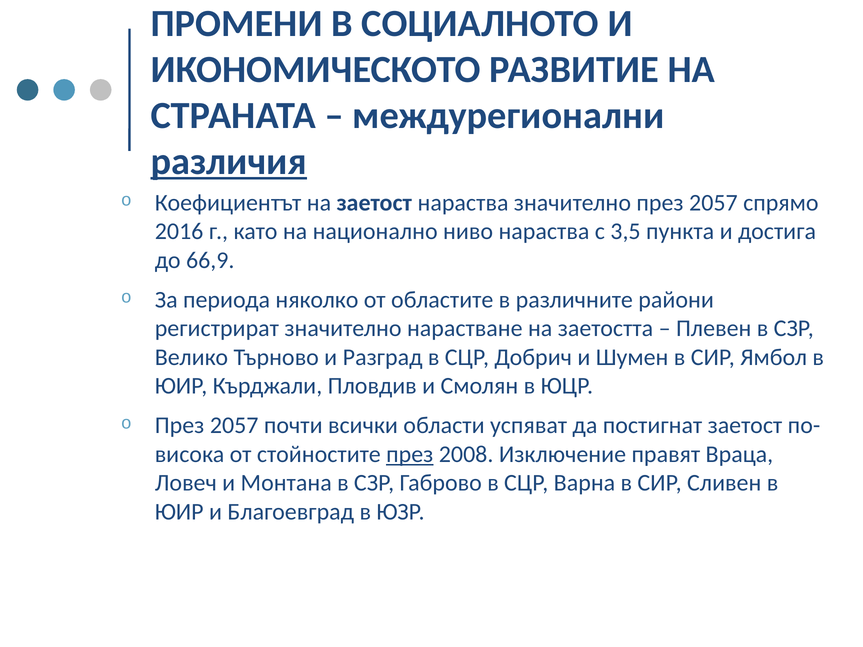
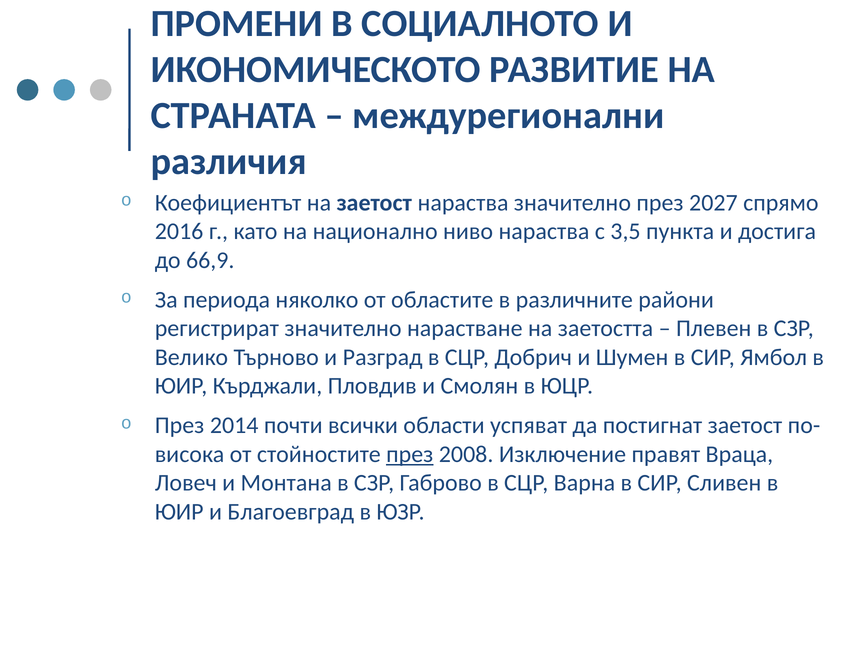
различия underline: present -> none (229, 162)
значително през 2057: 2057 -> 2027 (713, 203)
2057: 2057 -> 2014 (234, 426)
